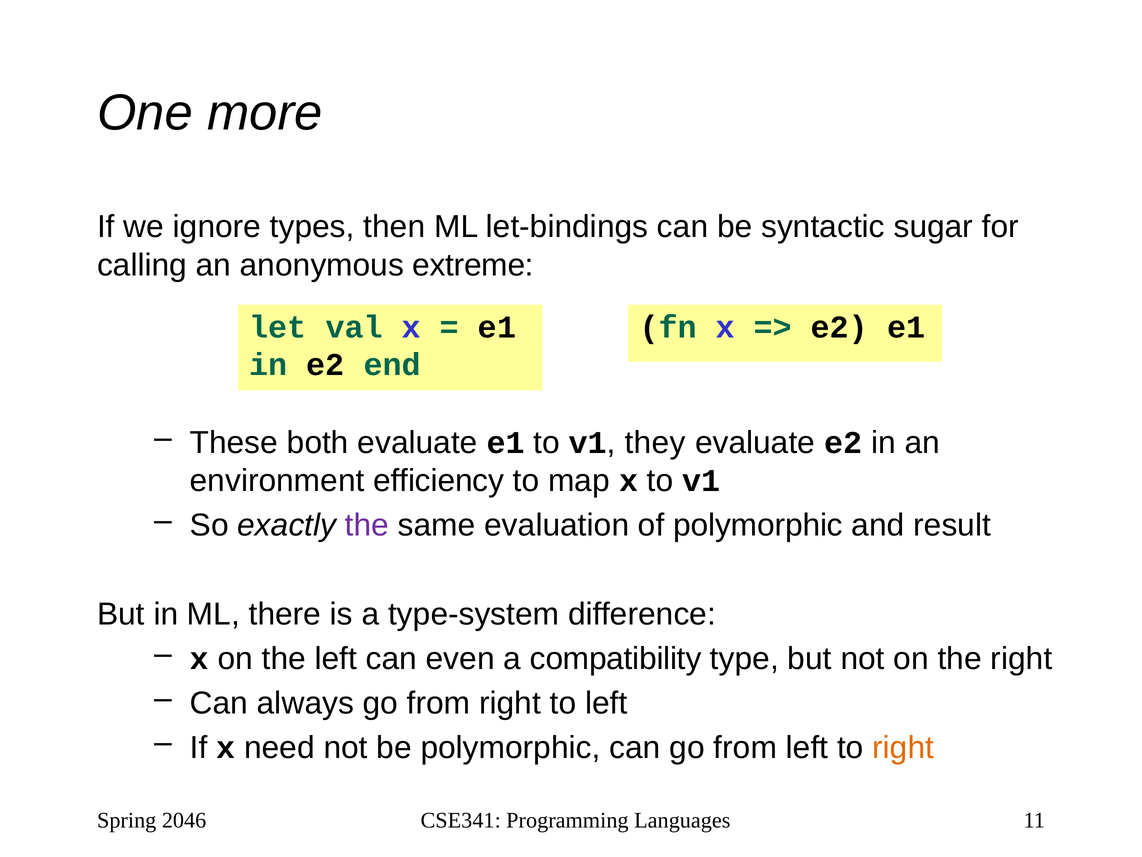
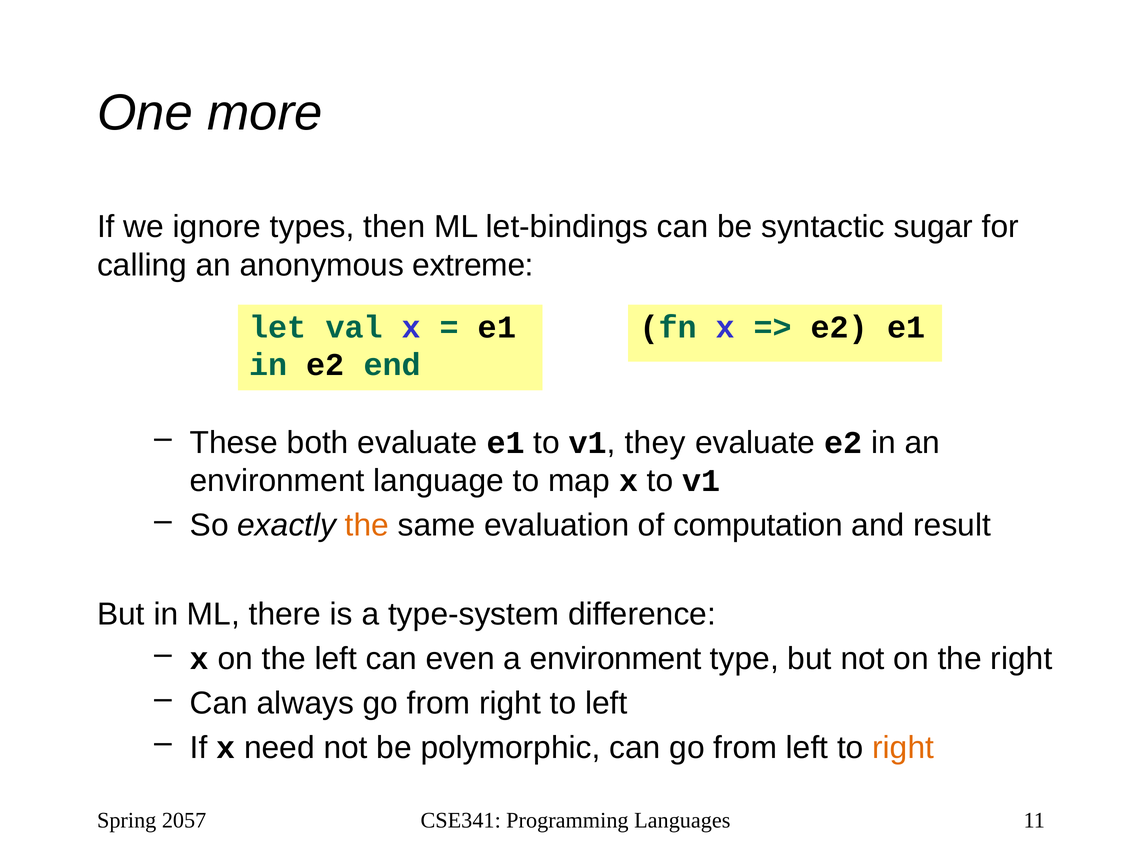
efficiency: efficiency -> language (439, 481)
the colour: purple -> orange (367, 525)
of polymorphic: polymorphic -> computation (758, 525)
a compatibility: compatibility -> environment (616, 658)
2046: 2046 -> 2057 (184, 820)
